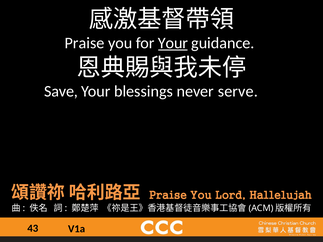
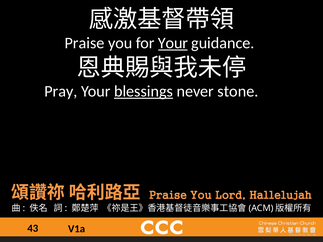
Save: Save -> Pray (61, 91)
blessings underline: none -> present (143, 91)
serve: serve -> stone (238, 91)
